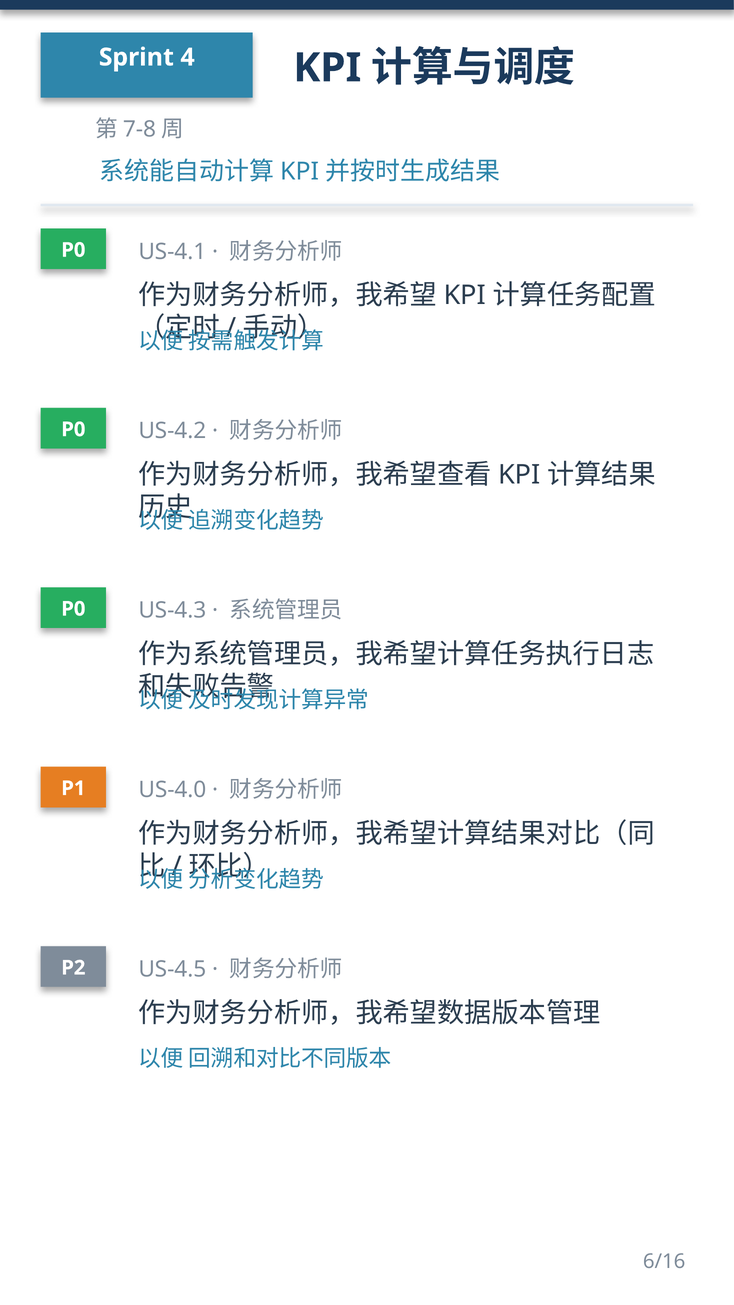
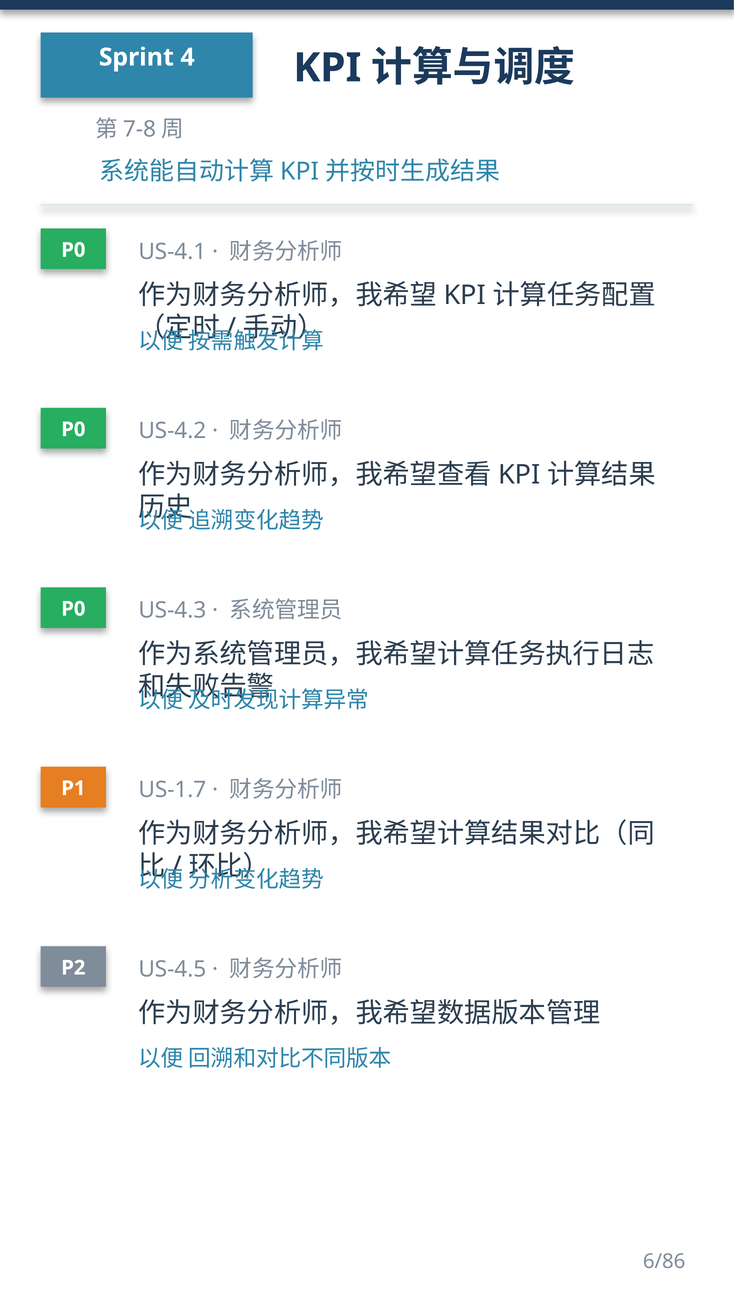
US-4.0: US-4.0 -> US-1.7 (172, 790)
6/16: 6/16 -> 6/86 (664, 1261)
